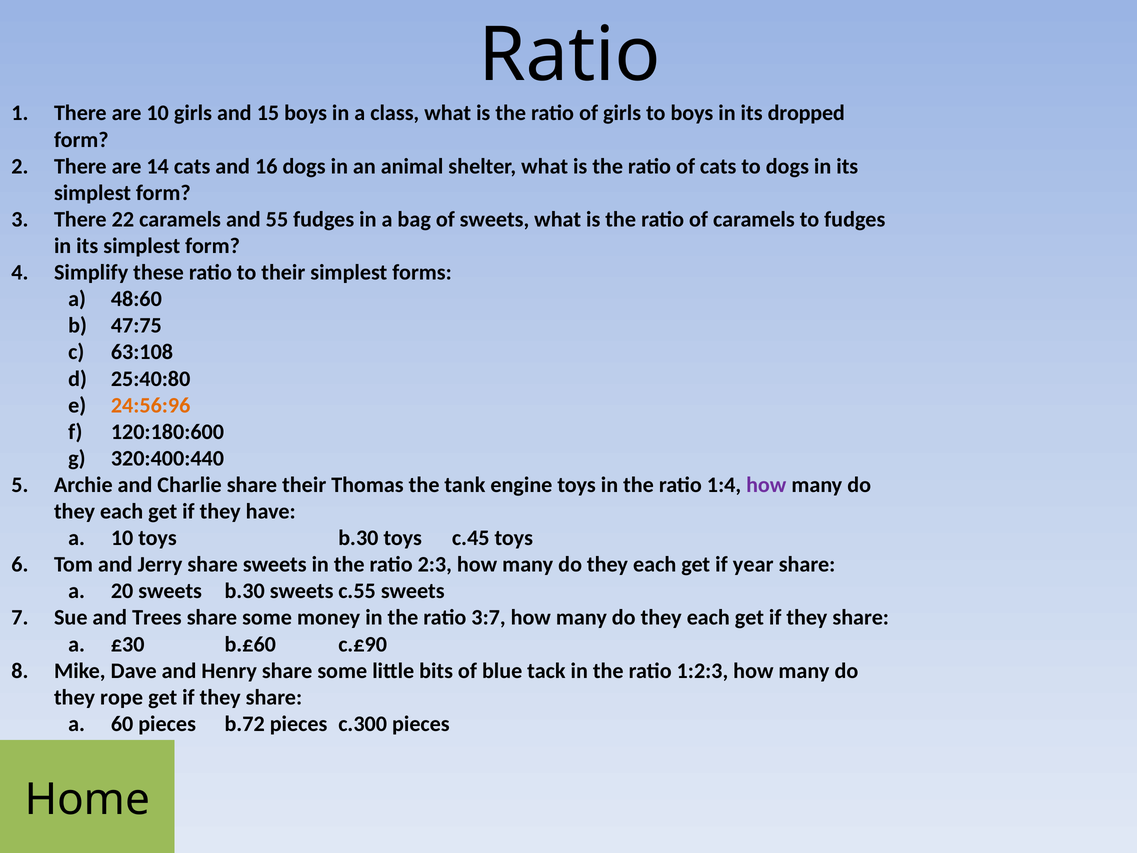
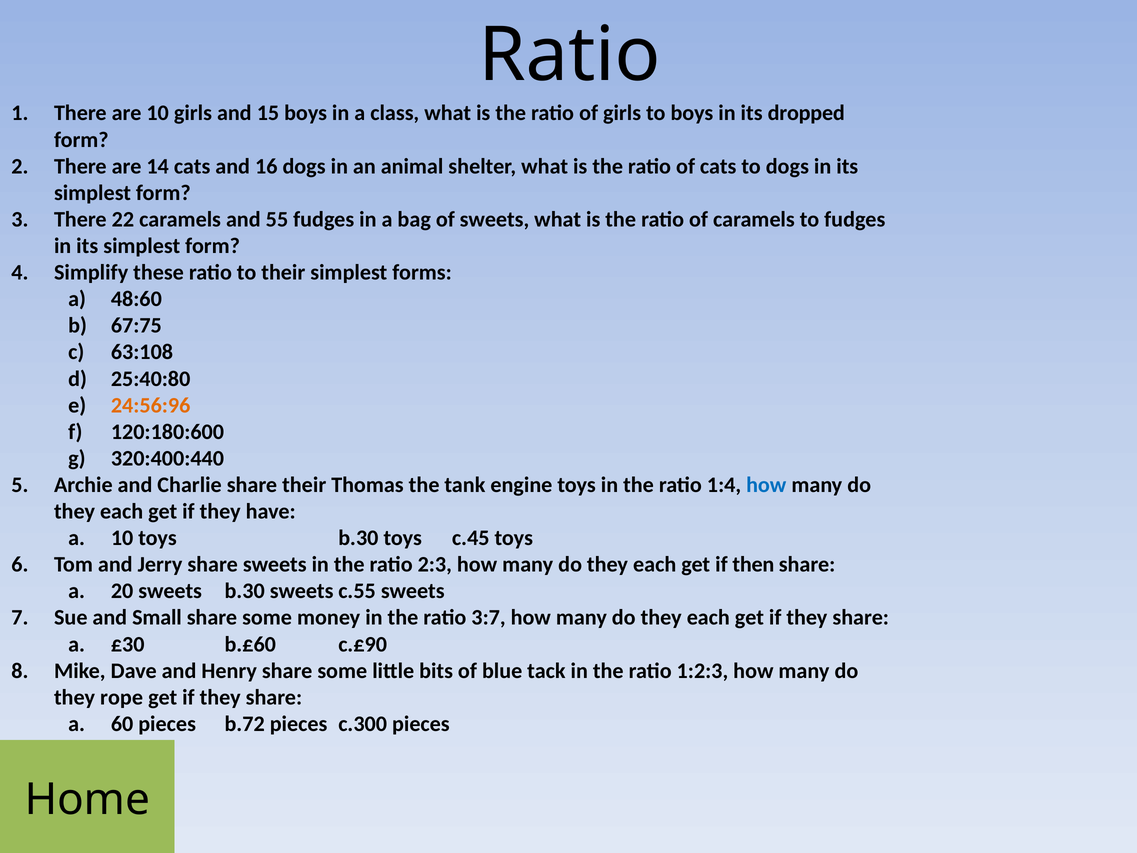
47:75: 47:75 -> 67:75 (136, 326)
how colour: purple -> blue (766, 485)
year: year -> then (753, 564)
Trees: Trees -> Small (157, 618)
